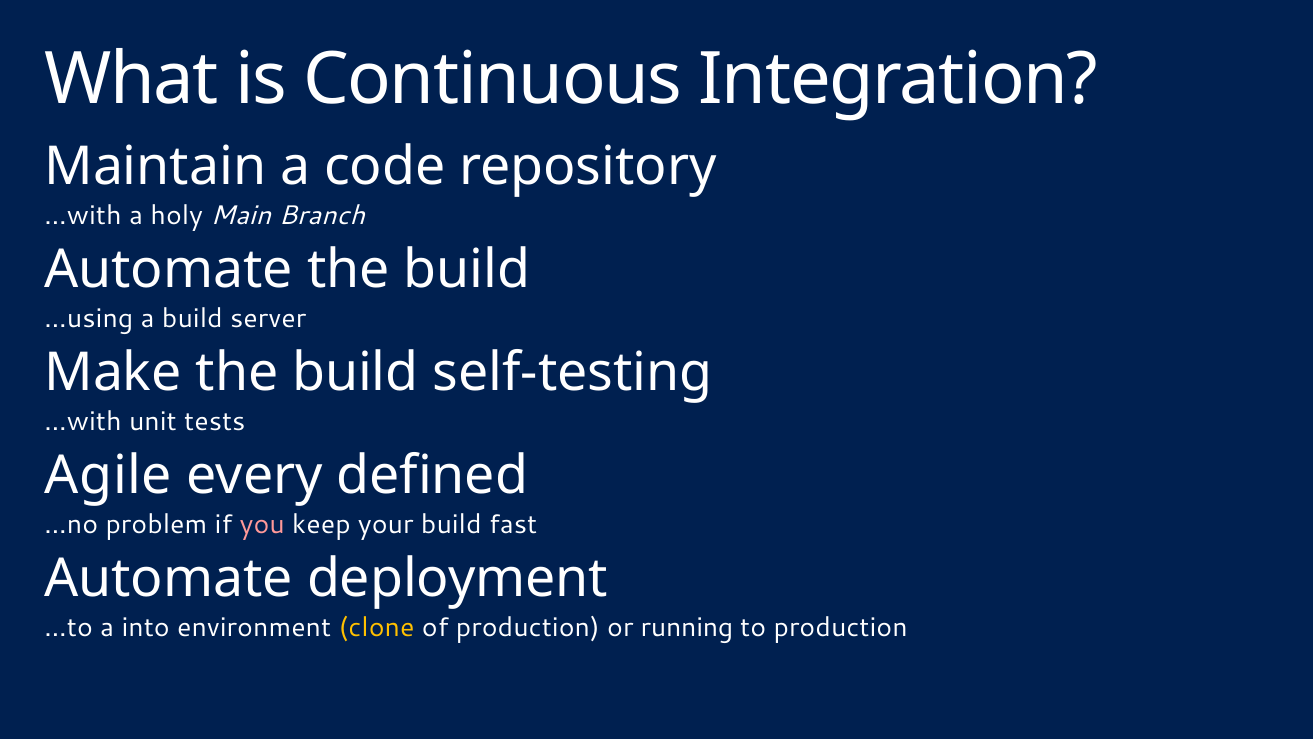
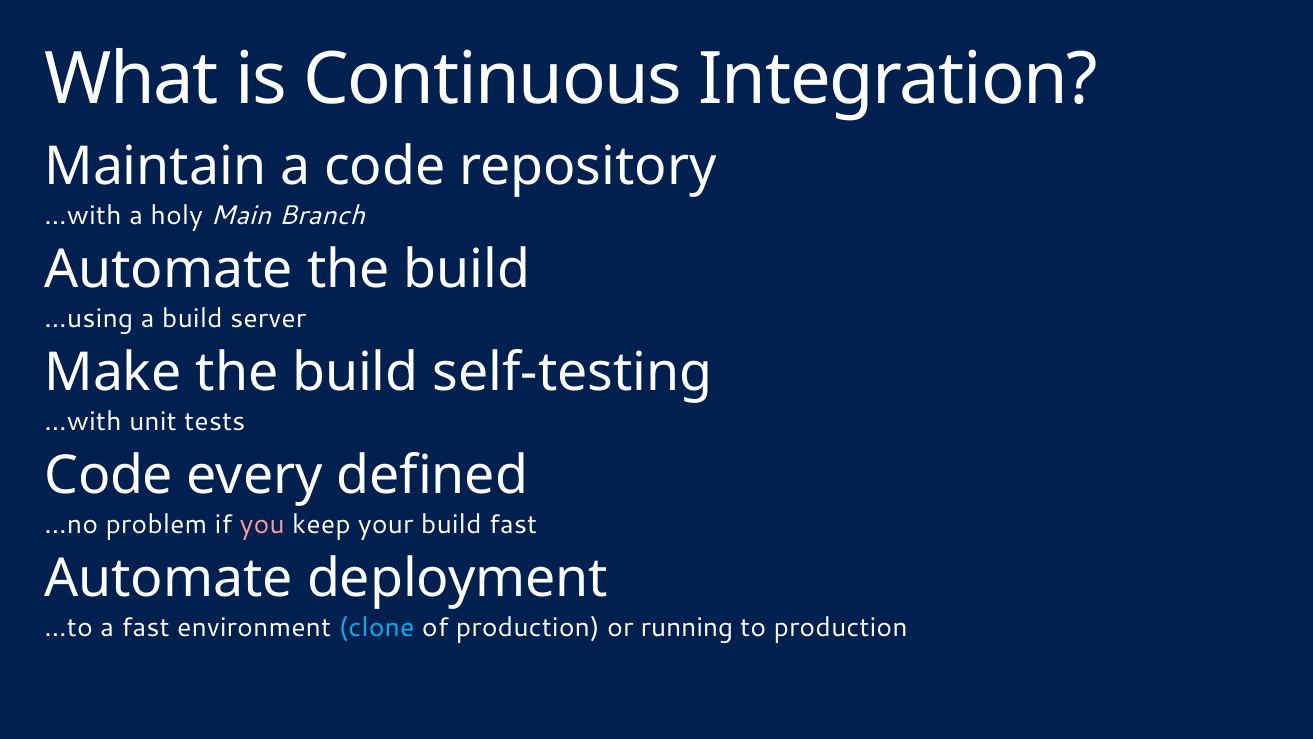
Agile: Agile -> Code (109, 475)
a into: into -> fast (146, 627)
clone colour: yellow -> light blue (377, 627)
